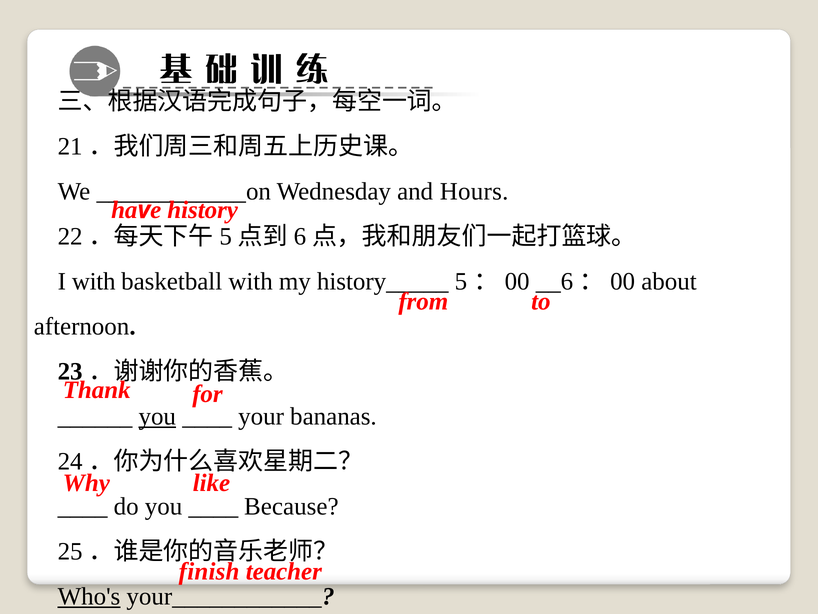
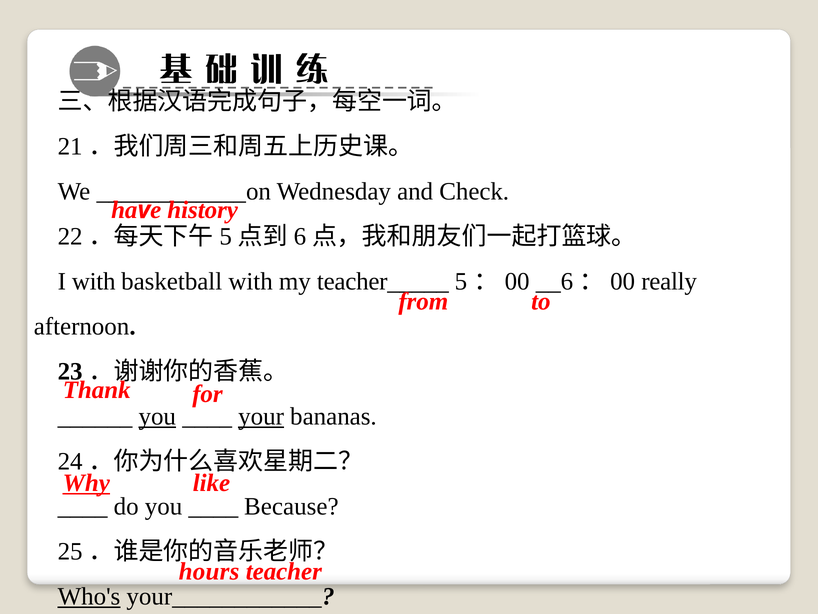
Hours: Hours -> Check (474, 191)
history_____: history_____ -> teacher_____ (383, 281)
about: about -> really (669, 281)
your underline: none -> present (261, 416)
Why underline: none -> present (86, 482)
finish: finish -> hours (209, 571)
